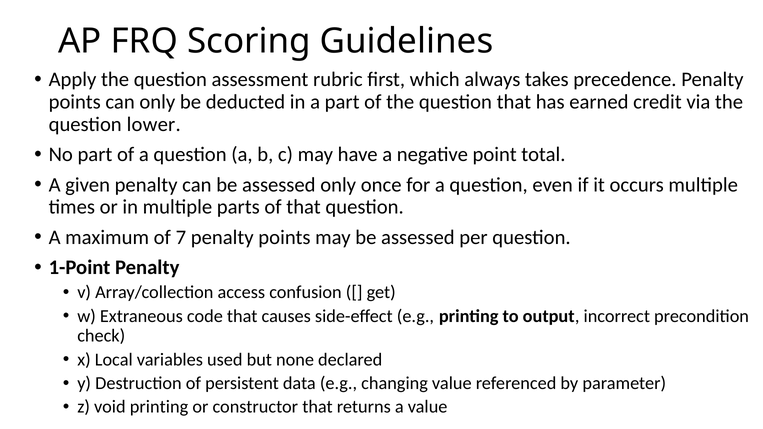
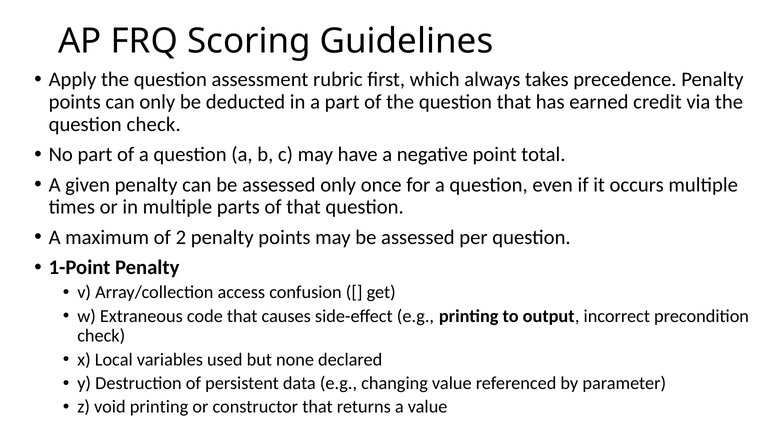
question lower: lower -> check (154, 124)
7: 7 -> 2 (181, 237)
